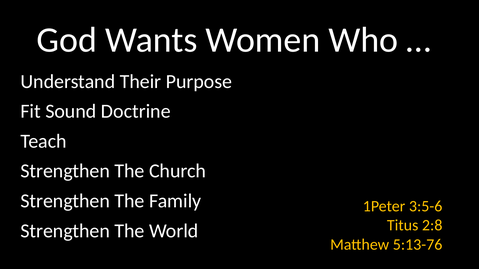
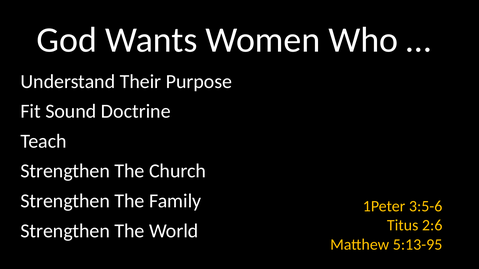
2:8: 2:8 -> 2:6 (432, 226)
5:13-76: 5:13-76 -> 5:13-95 (418, 245)
